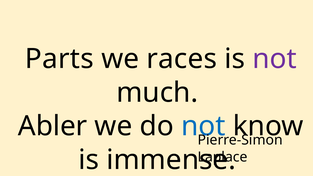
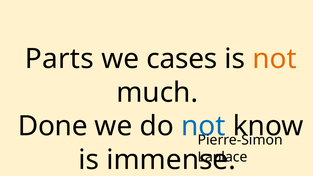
races: races -> cases (182, 59)
not colour: purple -> orange (274, 59)
Abler: Abler -> Done (53, 126)
